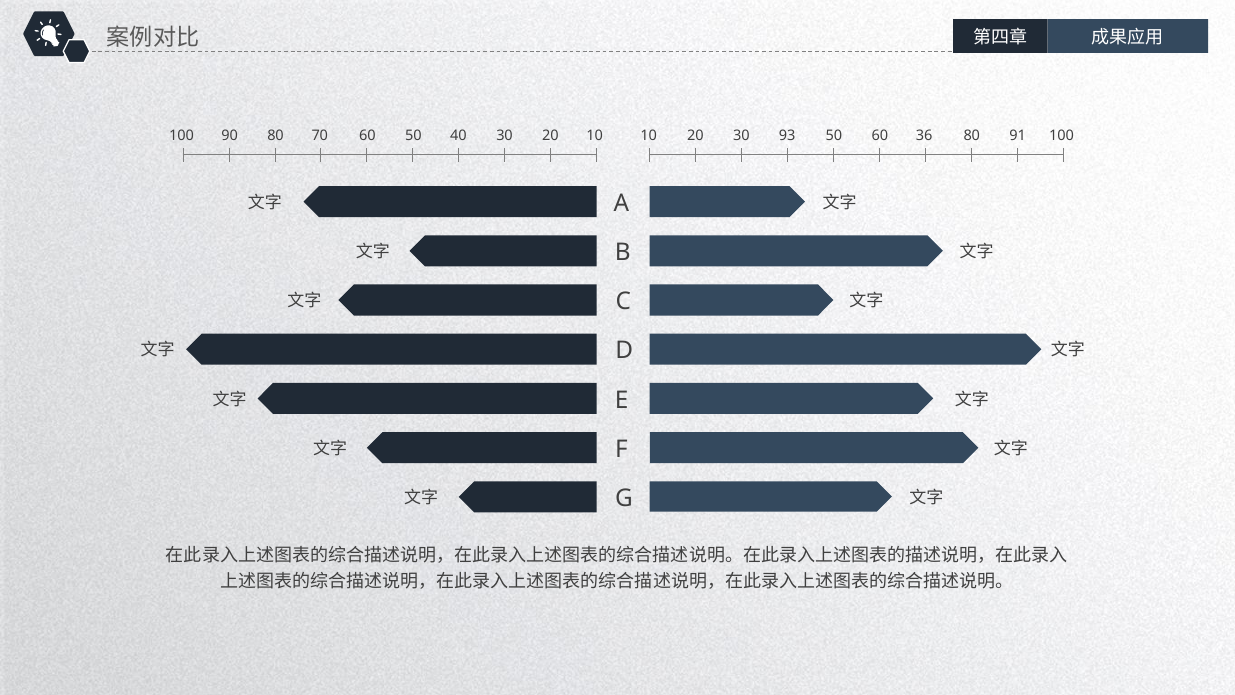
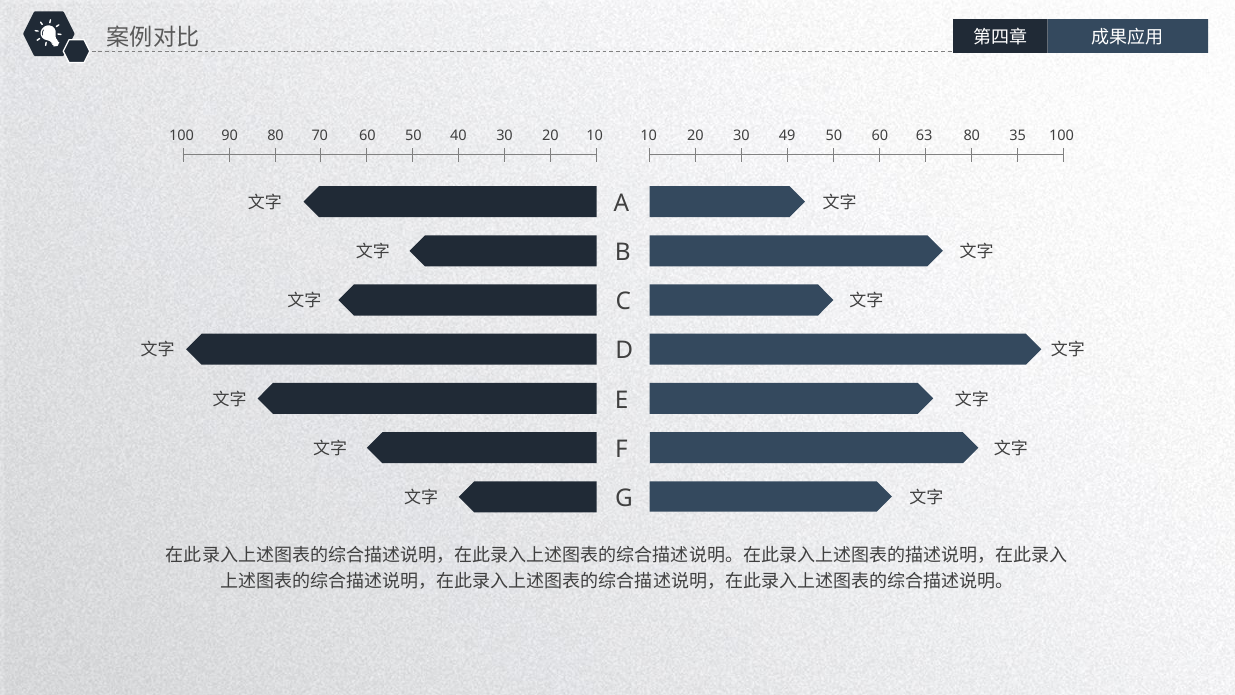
93: 93 -> 49 (787, 135)
36: 36 -> 63 (924, 135)
91: 91 -> 35 (1018, 135)
